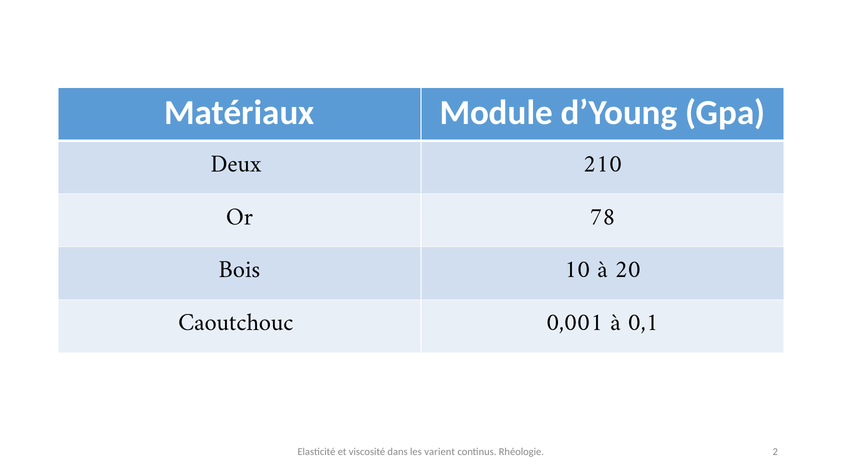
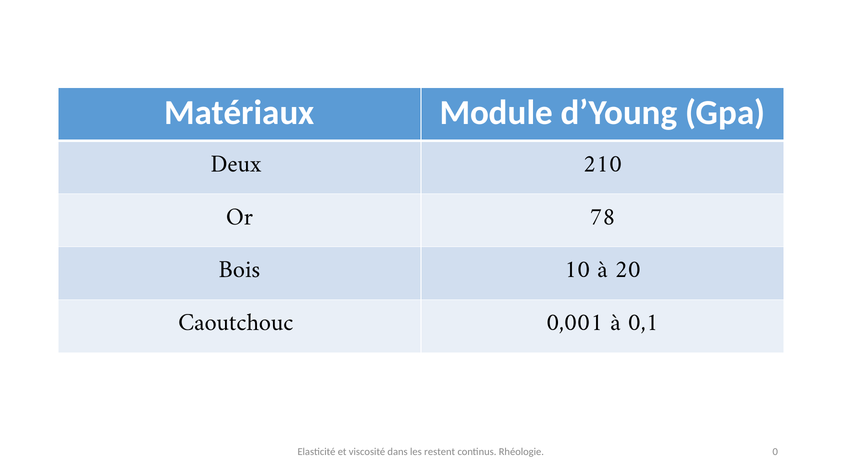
varient: varient -> restent (440, 452)
2: 2 -> 0 (775, 452)
